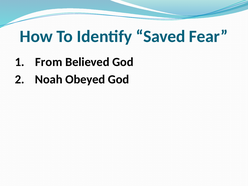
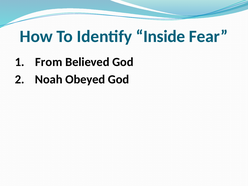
Saved: Saved -> Inside (161, 36)
